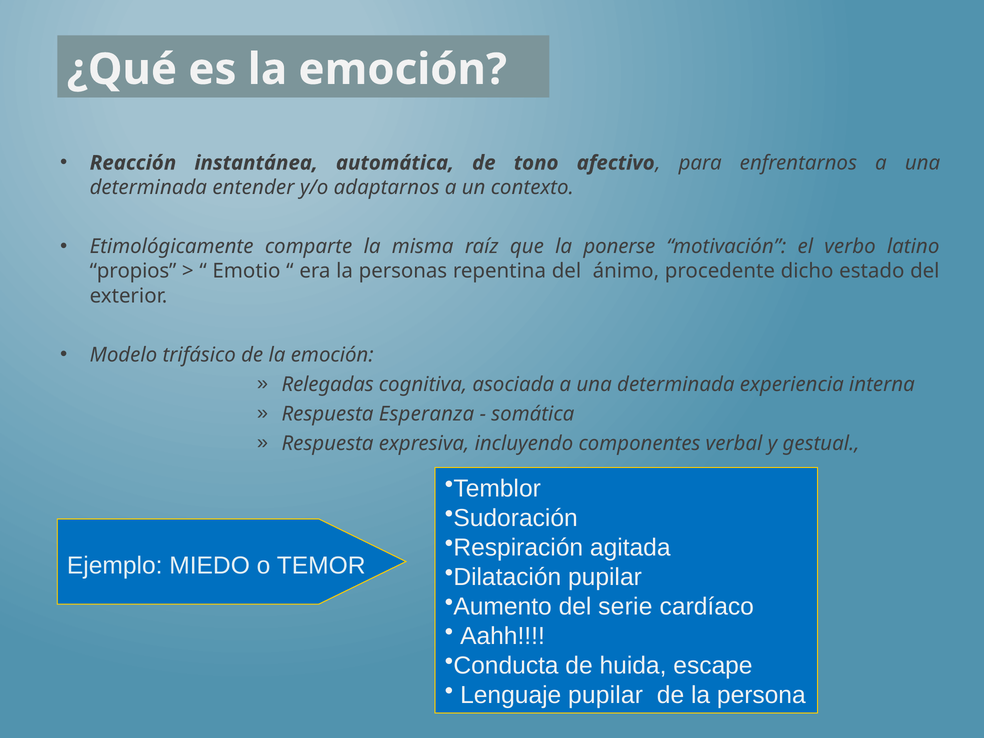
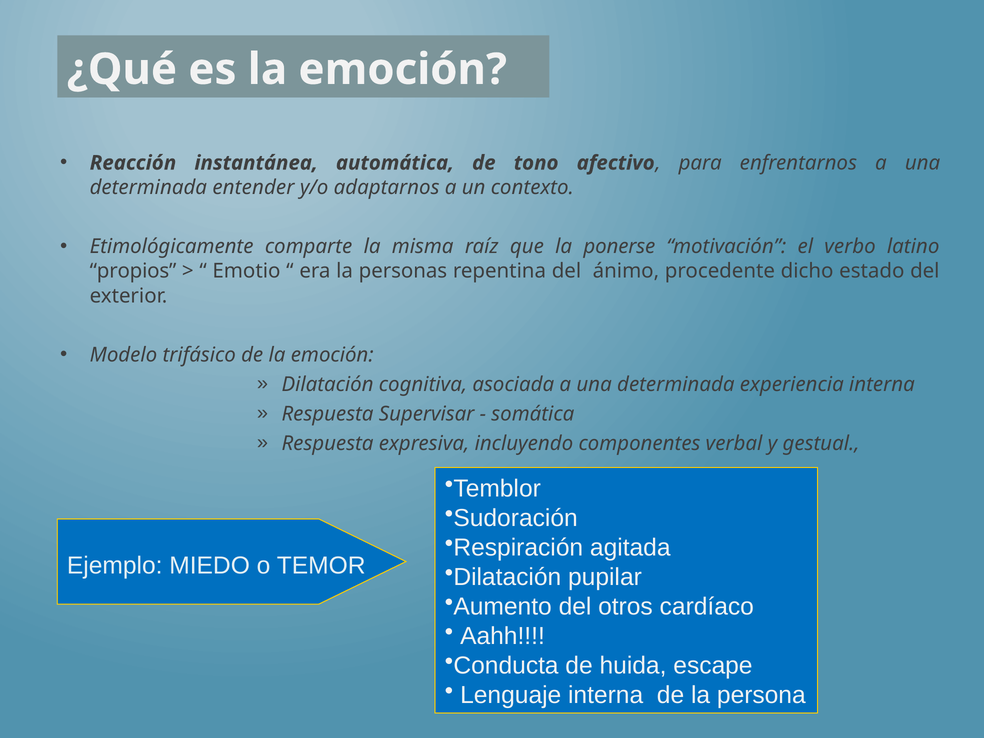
Relegadas: Relegadas -> Dilatación (328, 384)
Esperanza: Esperanza -> Supervisar (427, 414)
serie: serie -> otros (625, 607)
Lenguaje pupilar: pupilar -> interna (606, 695)
